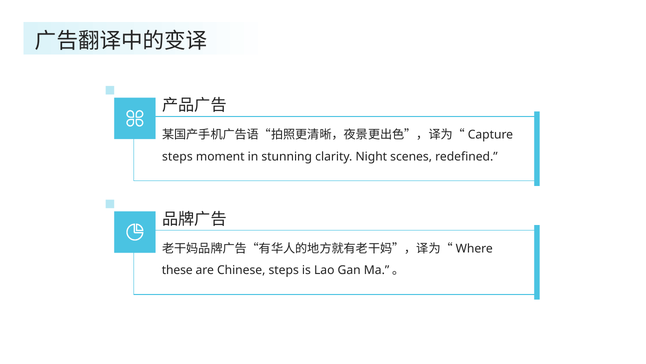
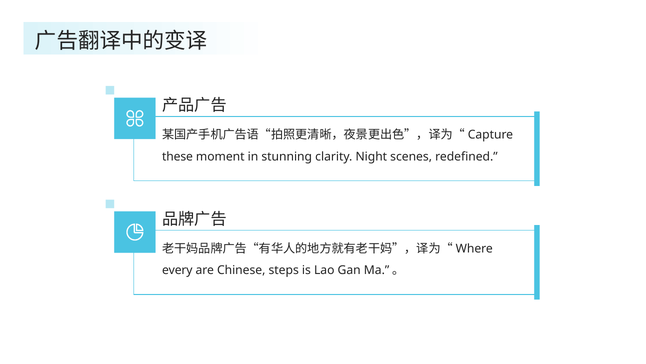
steps: steps -> these (178, 157)
these: these -> every (177, 270)
